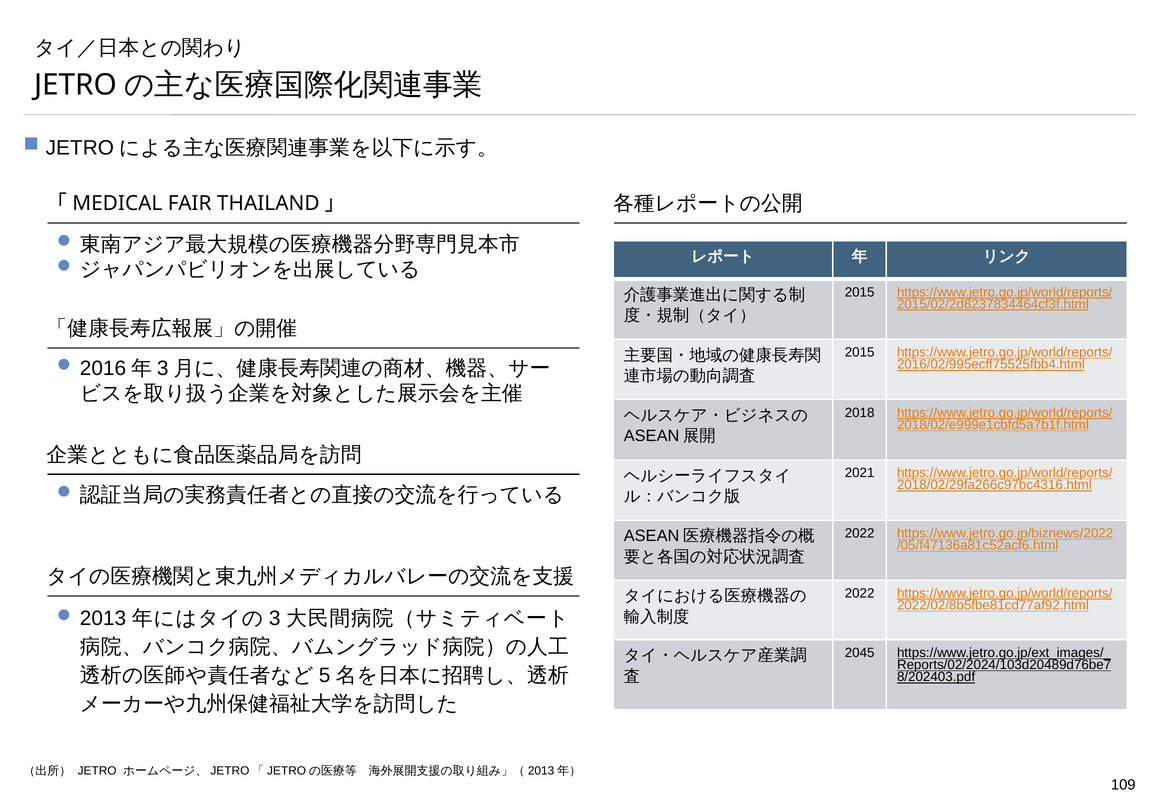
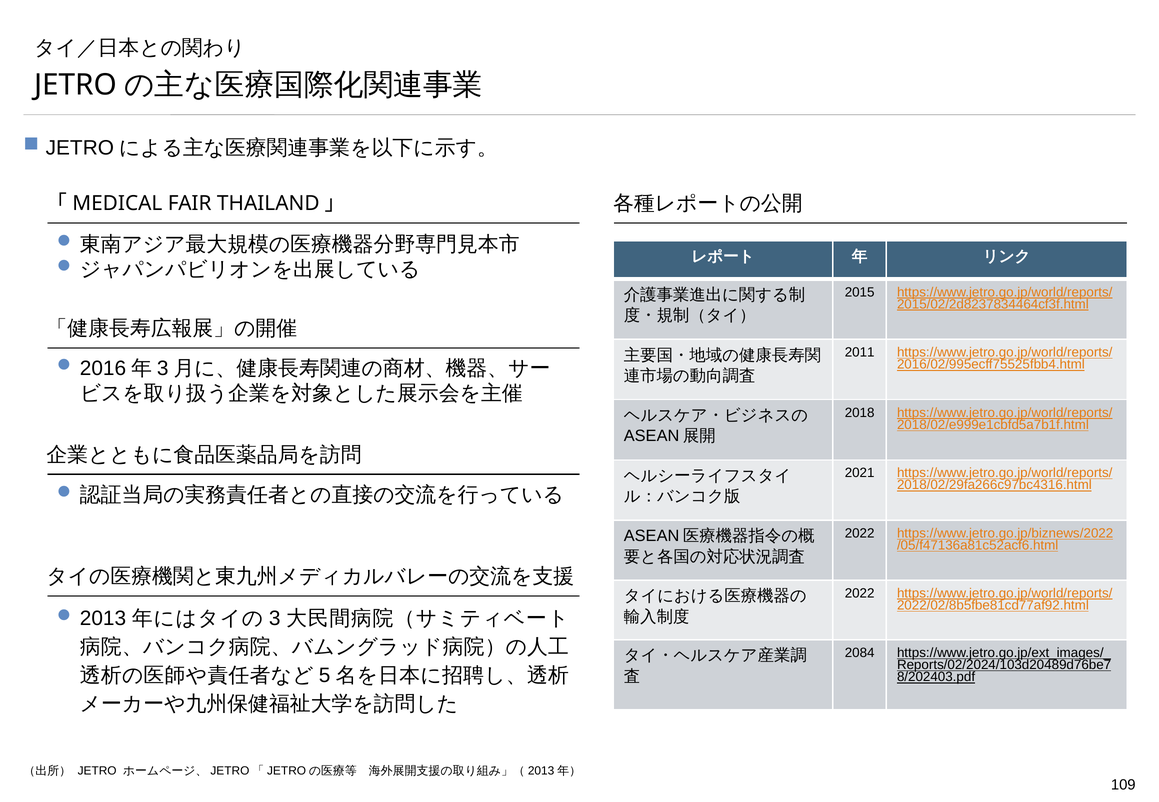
2015: 2015 -> 2011 (860, 353)
2045: 2045 -> 2084 (860, 653)
